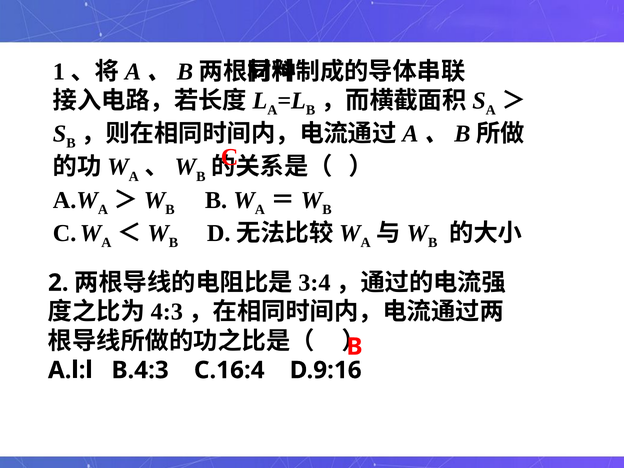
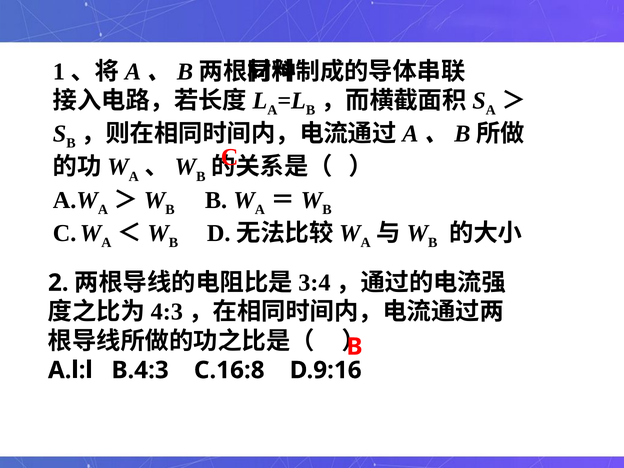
C.16:4: C.16:4 -> C.16:8 (229, 370)
